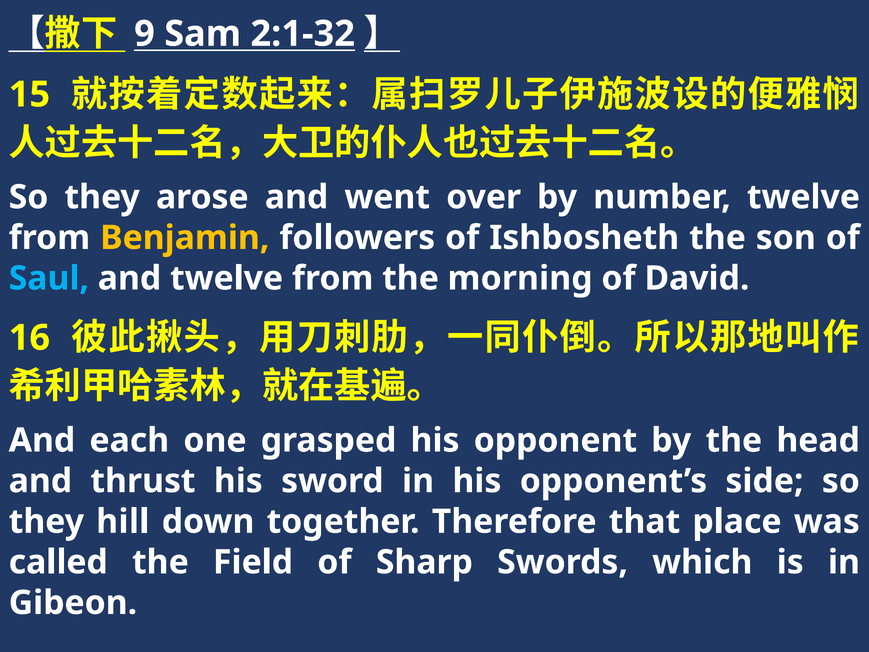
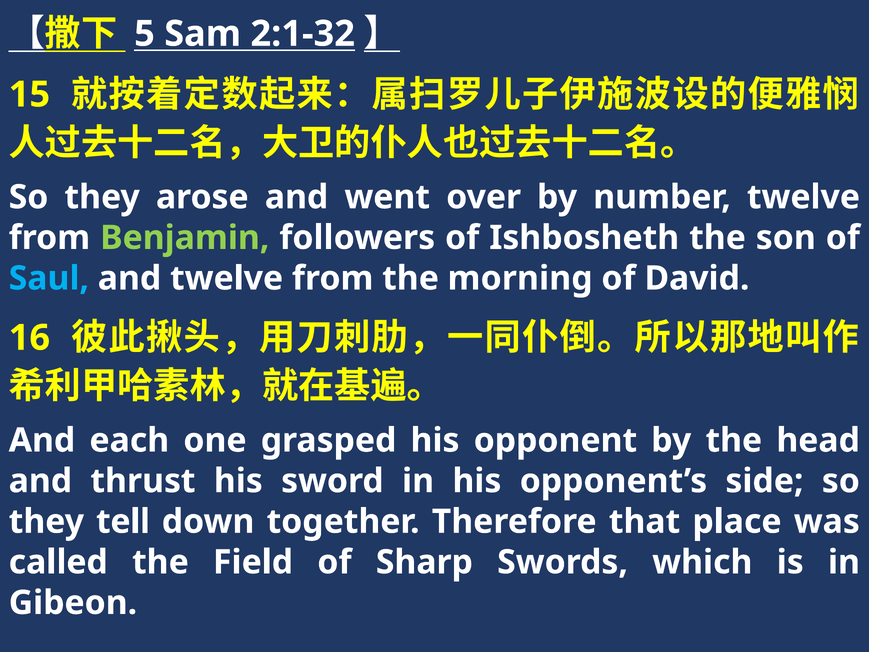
9: 9 -> 5 (144, 34)
Benjamin colour: yellow -> light green (185, 238)
hill: hill -> tell (123, 521)
